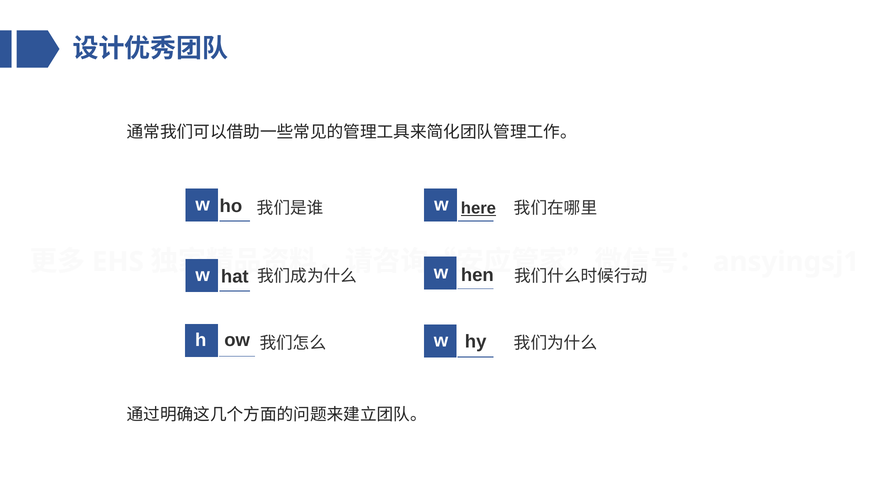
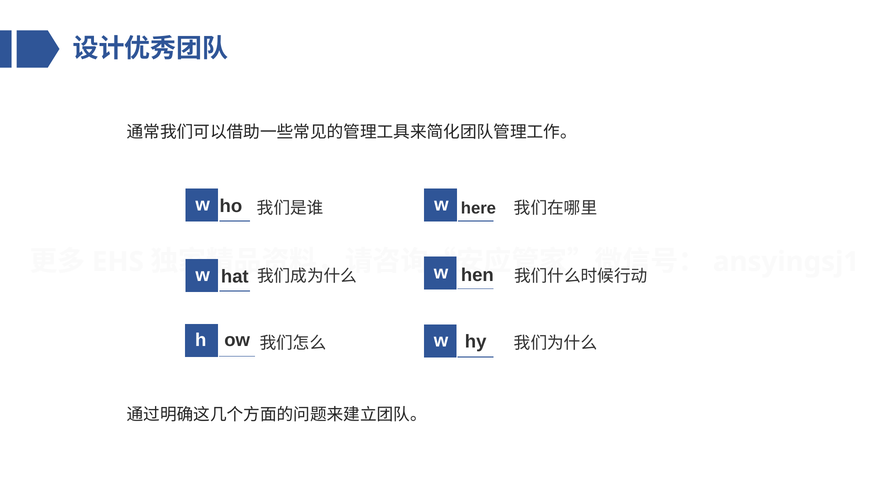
here underline: present -> none (478, 208)
